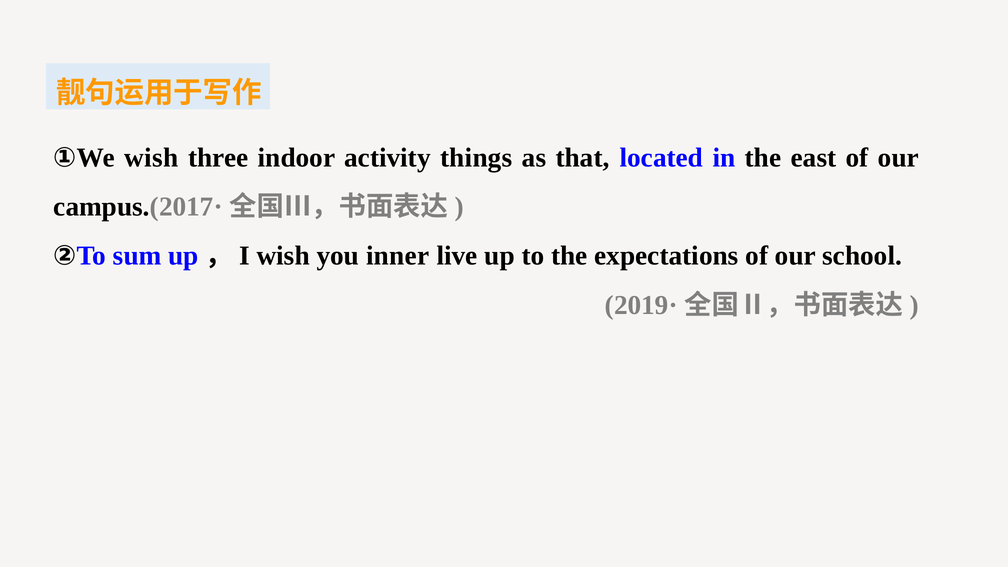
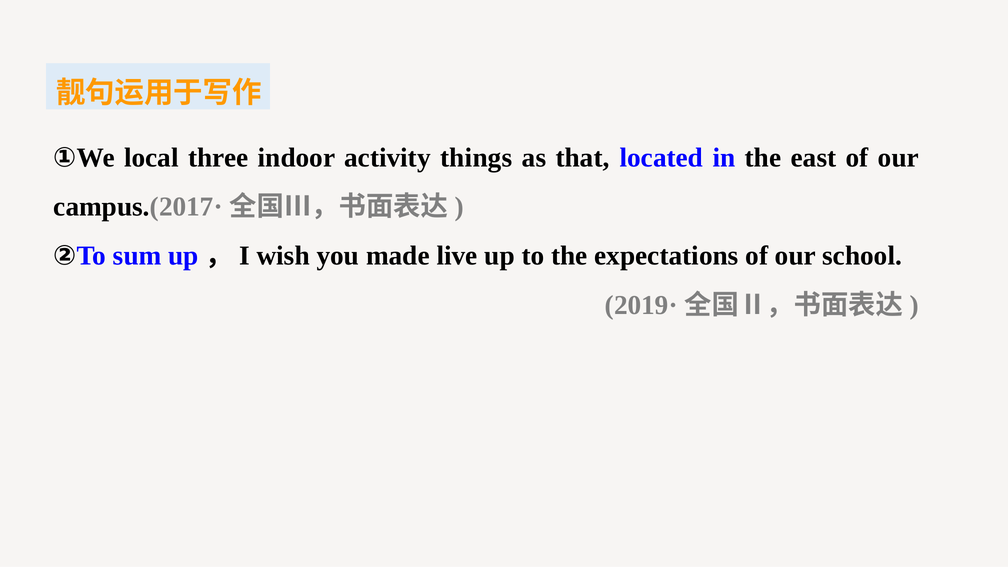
①We wish: wish -> local (151, 158)
inner: inner -> made (398, 256)
